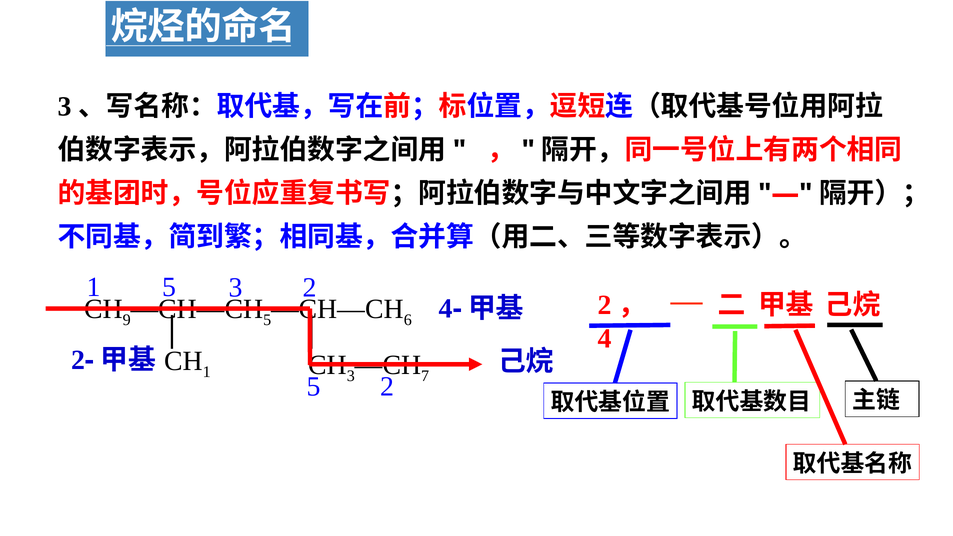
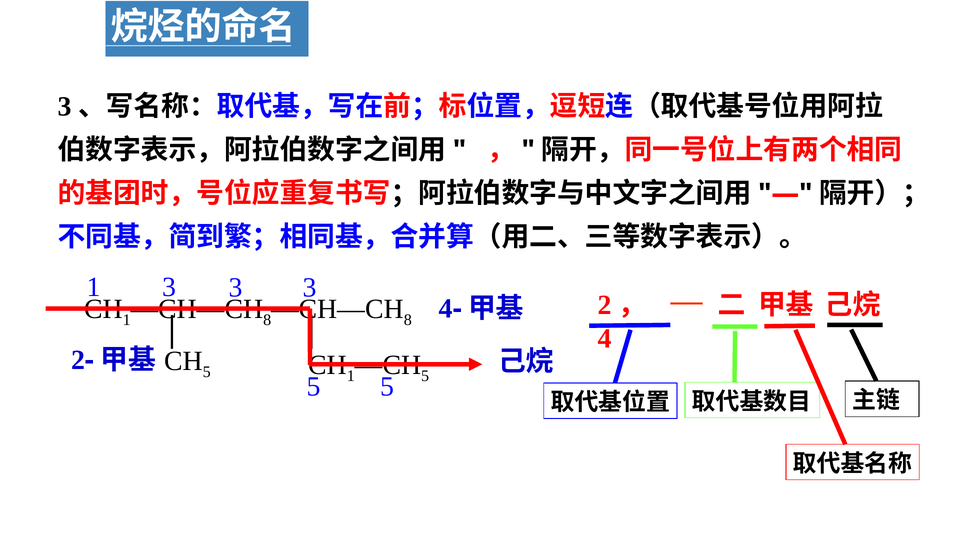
1 5: 5 -> 3 (169, 287)
2: 2 -> 3 (310, 288)
9: 9 -> 1 (127, 320)
5: 5 -> 8 (267, 320)
6: 6 -> 8 (408, 320)
1: 1 -> 5 (207, 372)
3: 3 -> 1 (351, 376)
7: 7 -> 5 (425, 376)
5 2: 2 -> 5 (387, 387)
